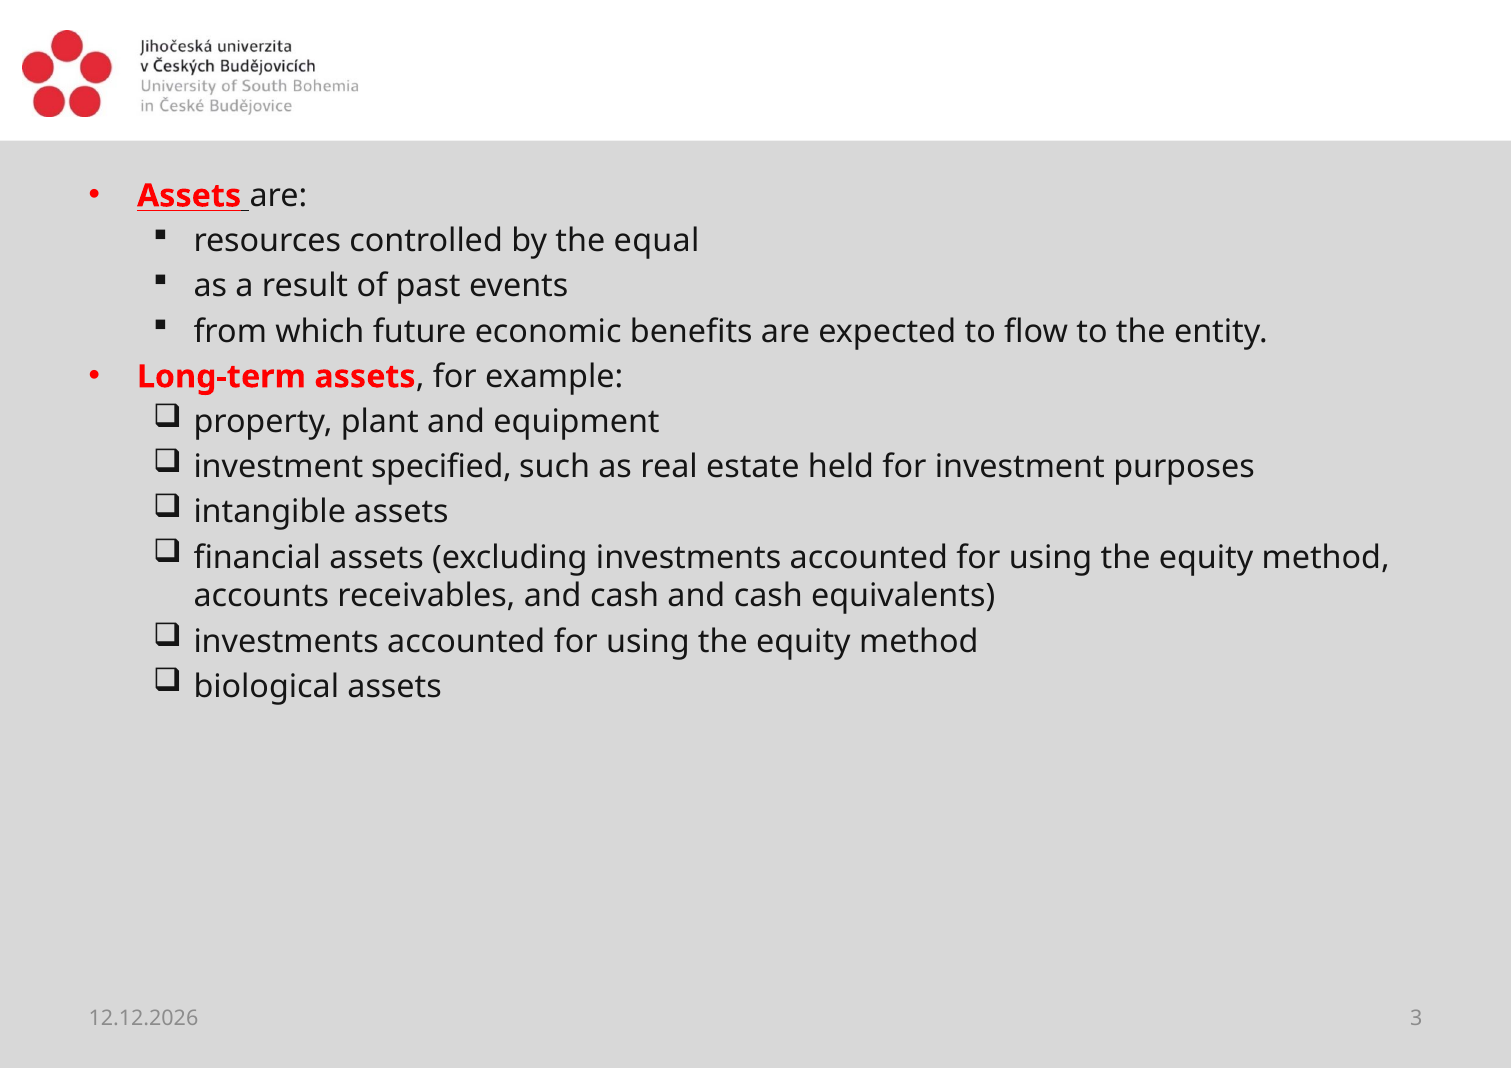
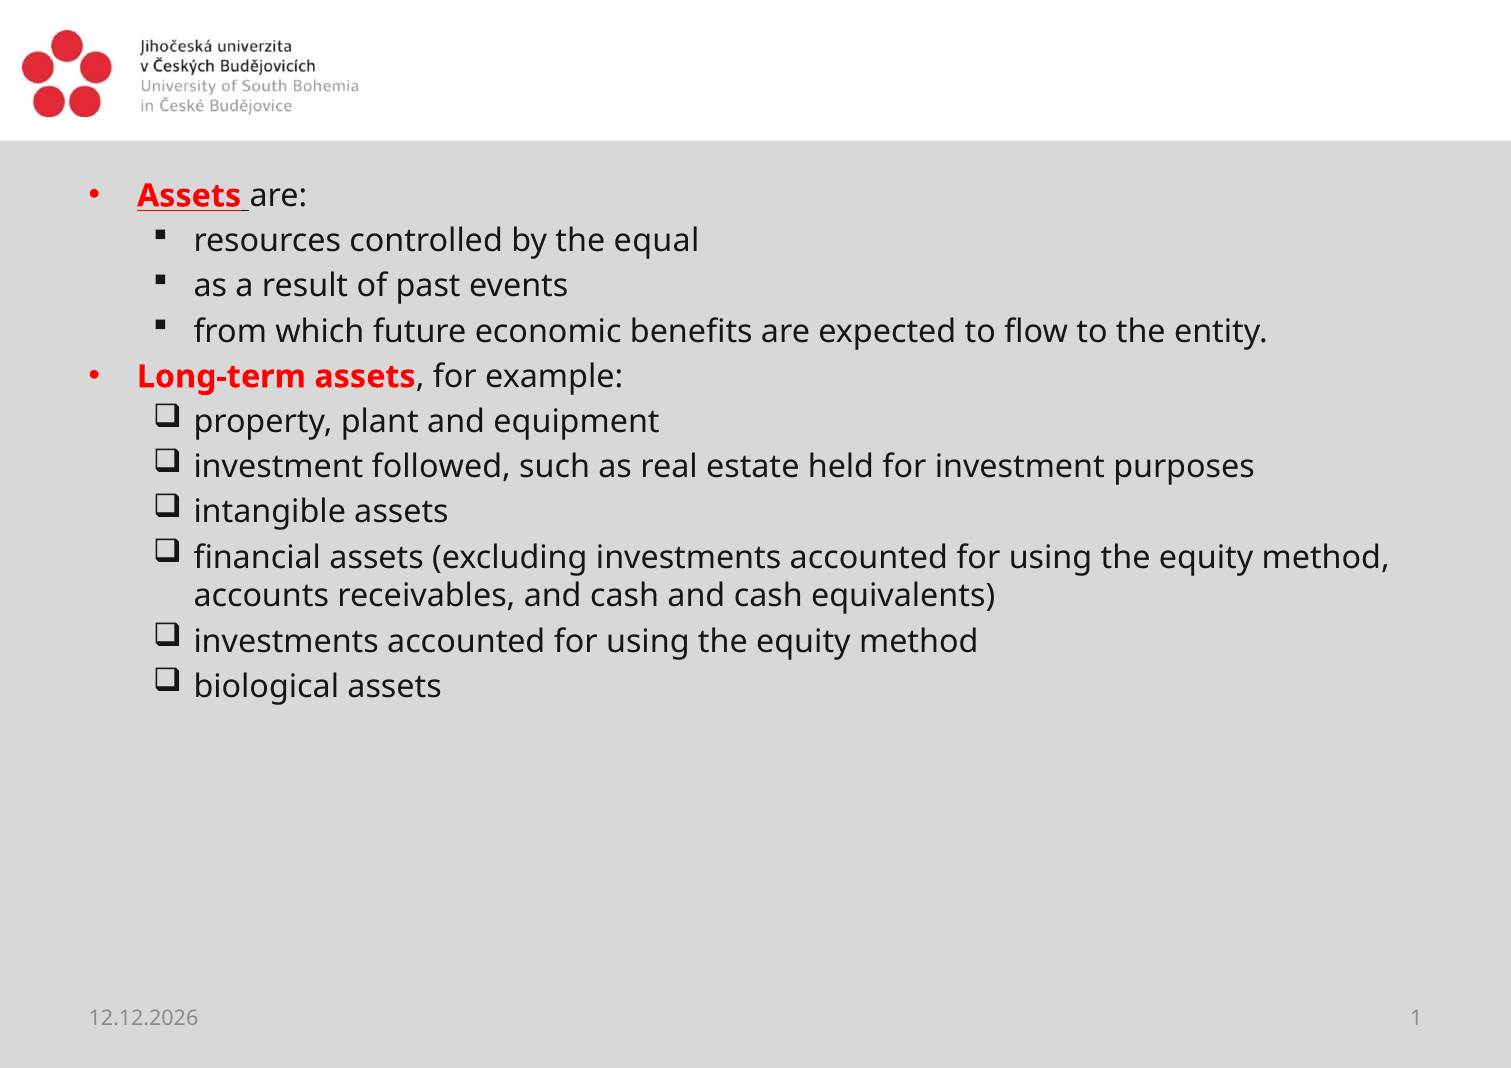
specified: specified -> followed (441, 467)
3: 3 -> 1 (1416, 1018)
